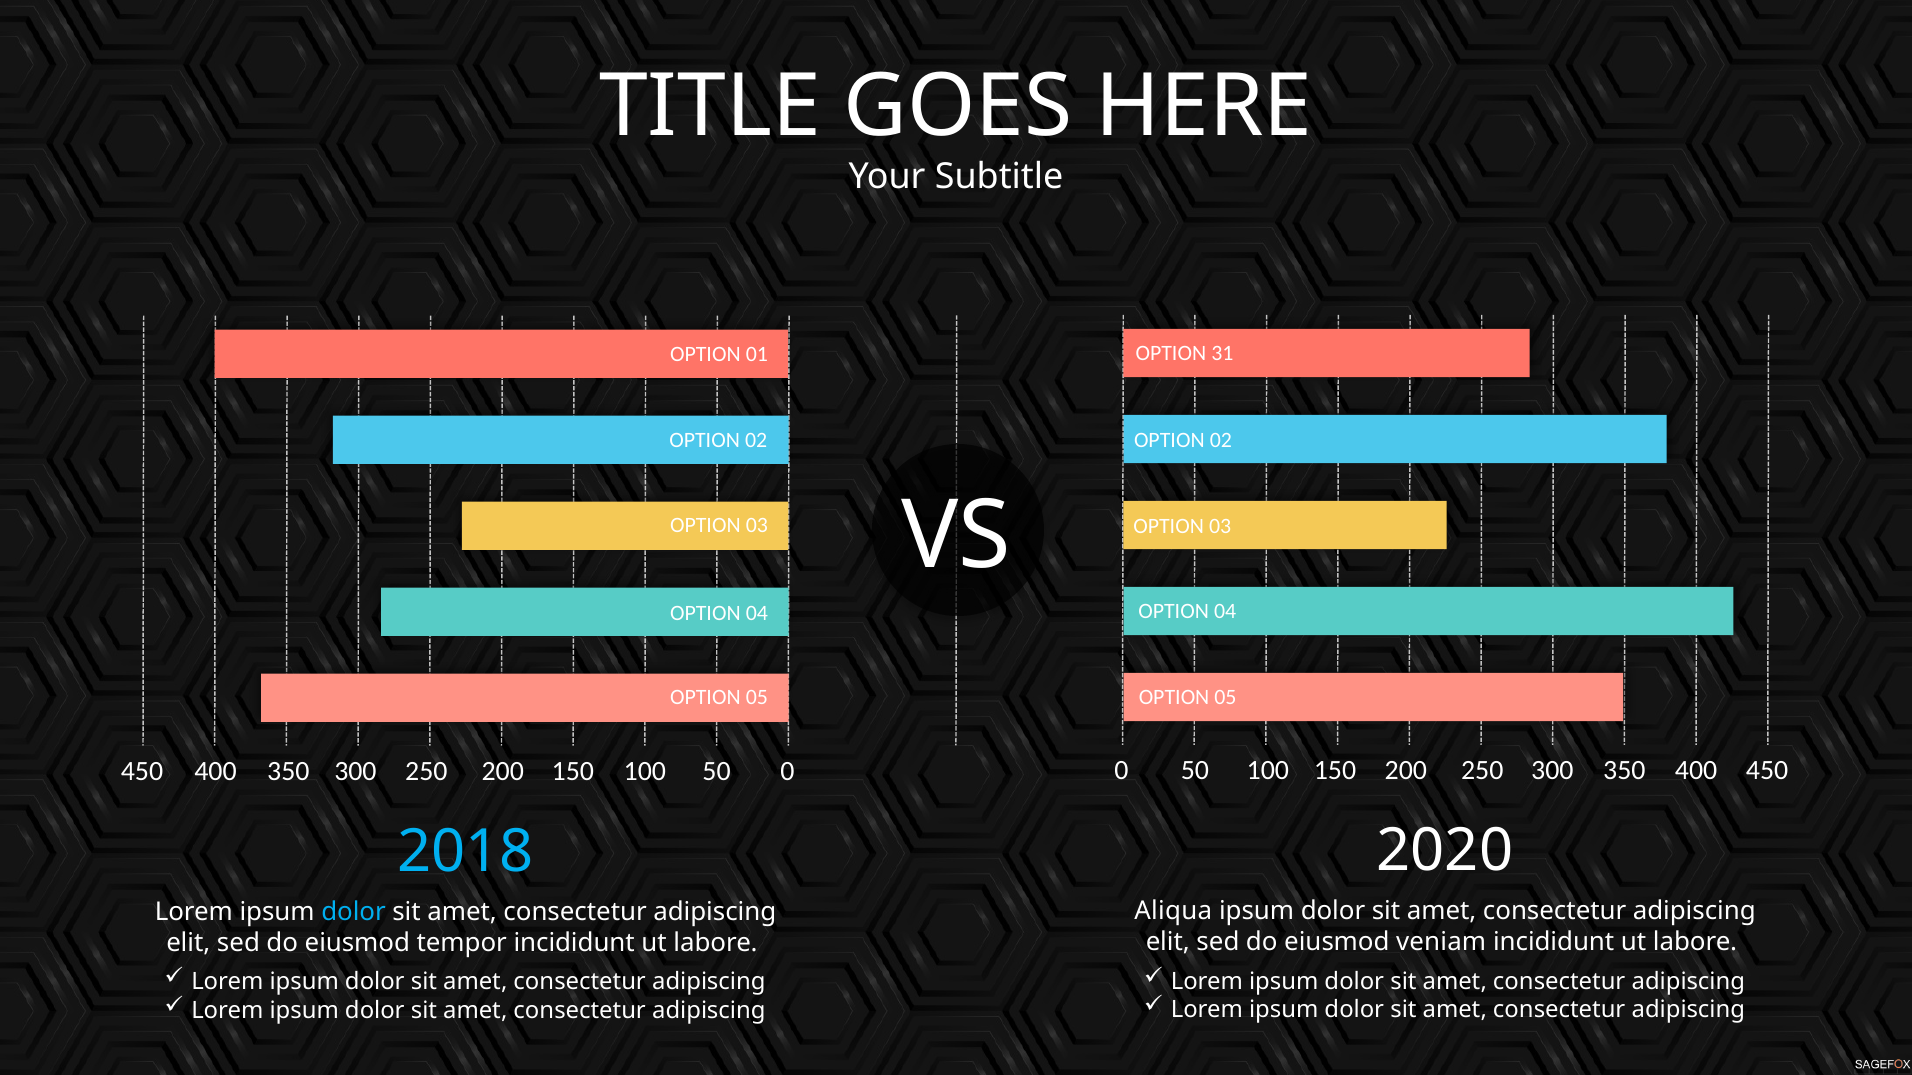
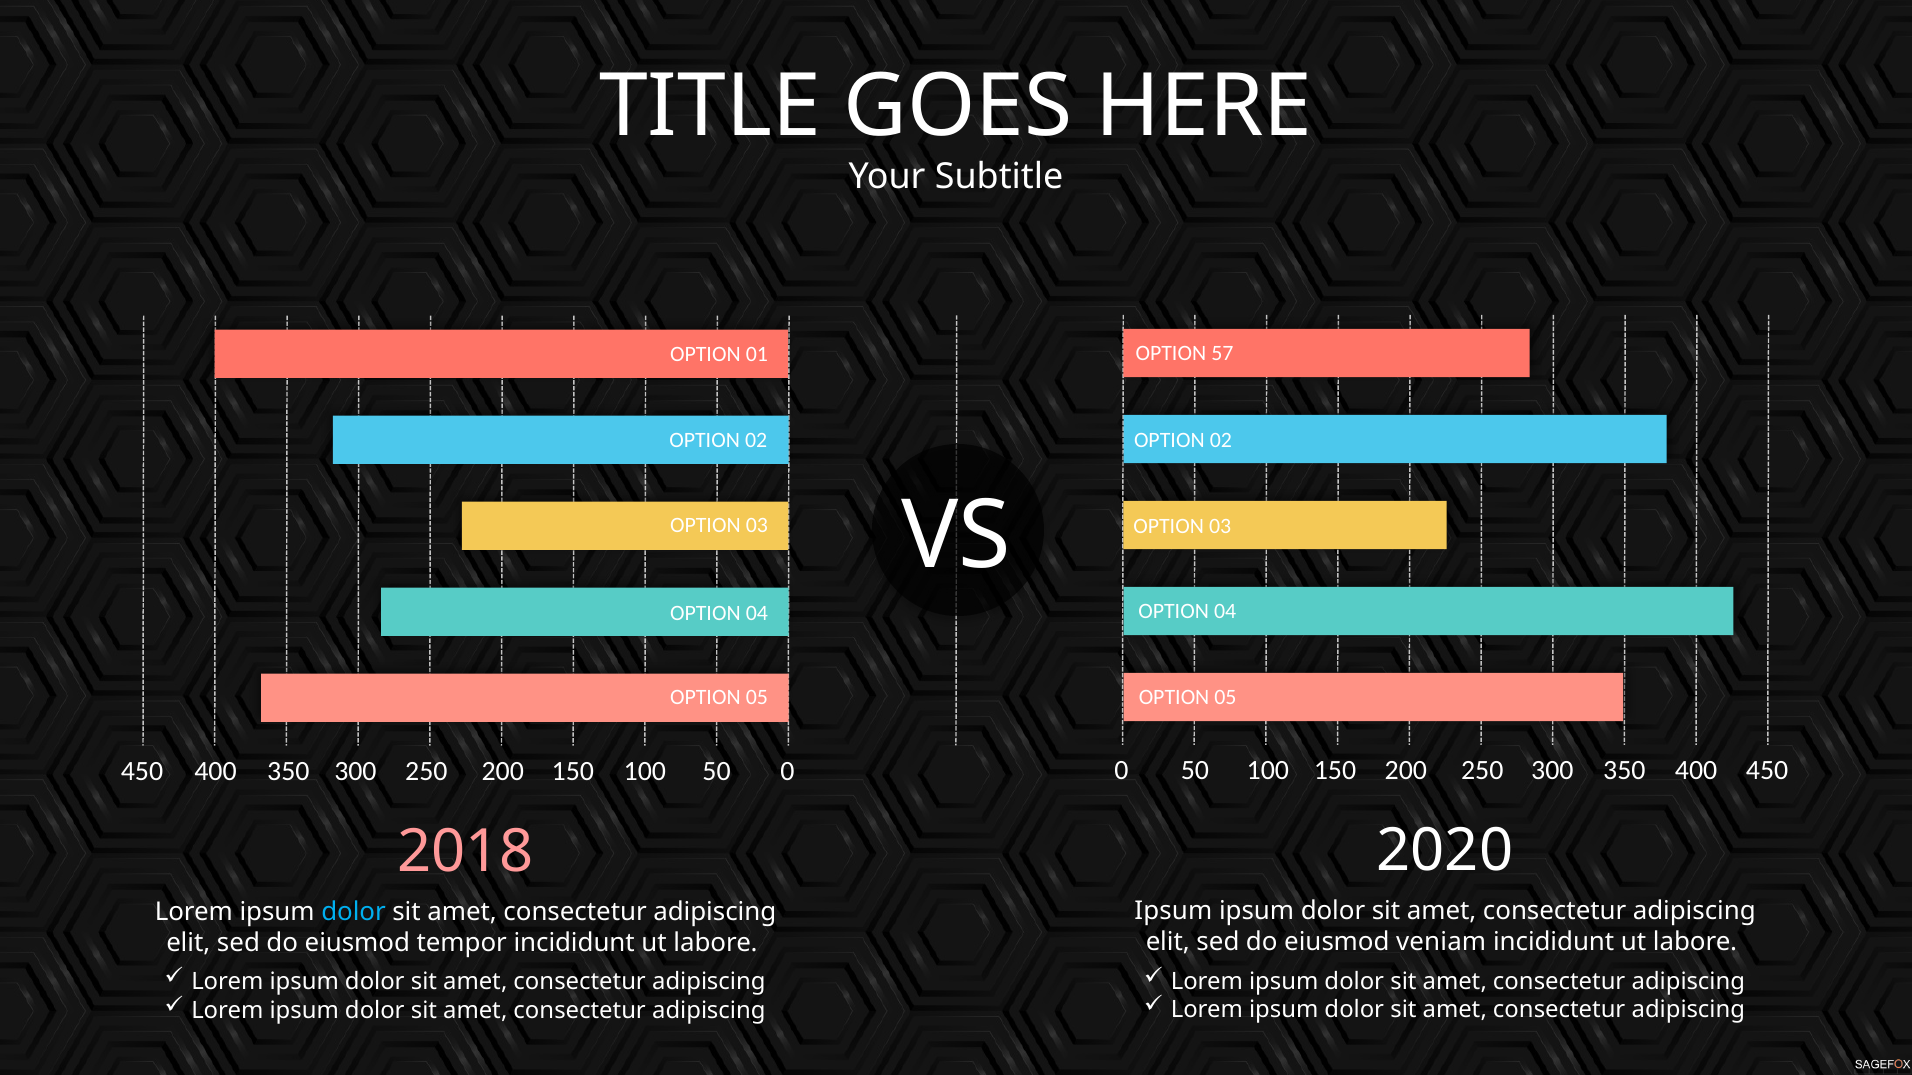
31: 31 -> 57 (1222, 353)
2018 colour: light blue -> pink (465, 852)
Aliqua: Aliqua -> Ipsum (1173, 911)
